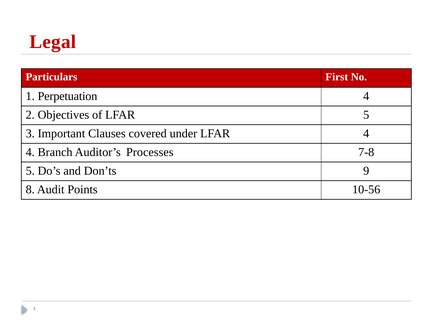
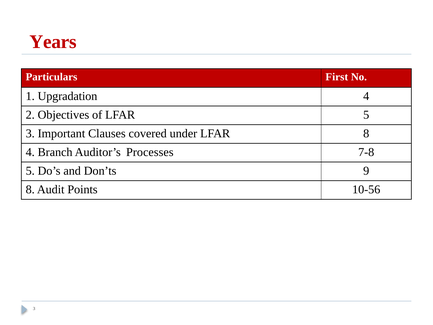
Legal: Legal -> Years (53, 42)
Perpetuation: Perpetuation -> Upgradation (67, 96)
LFAR 4: 4 -> 8 (366, 134)
